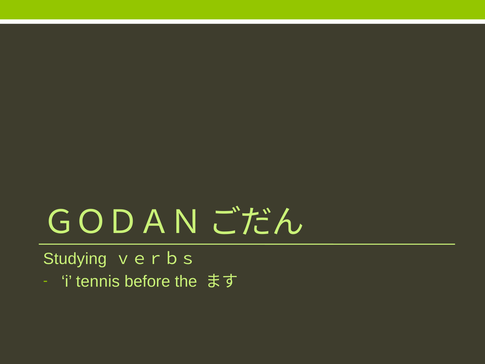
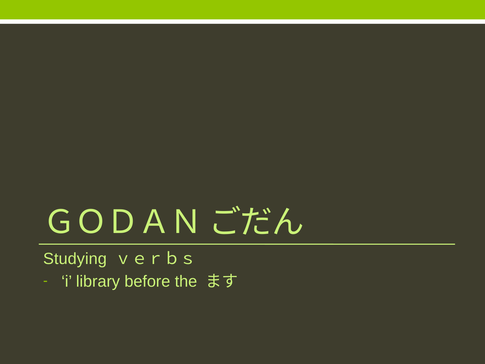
tennis: tennis -> library (98, 281)
